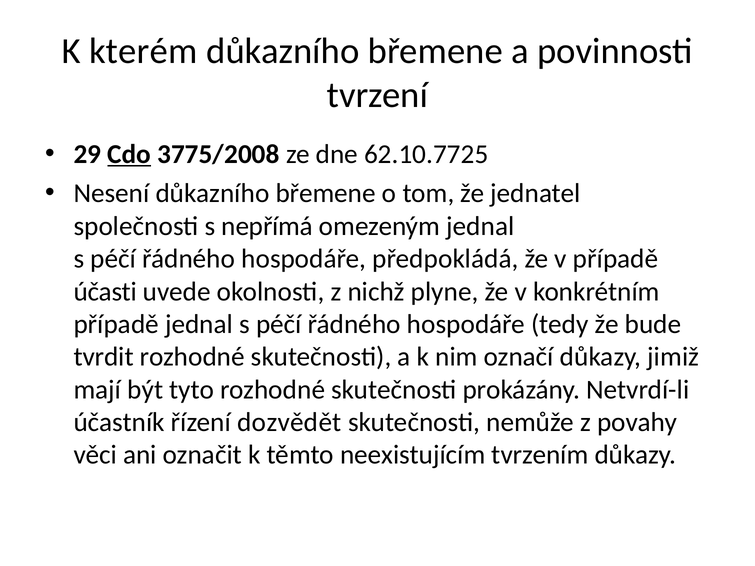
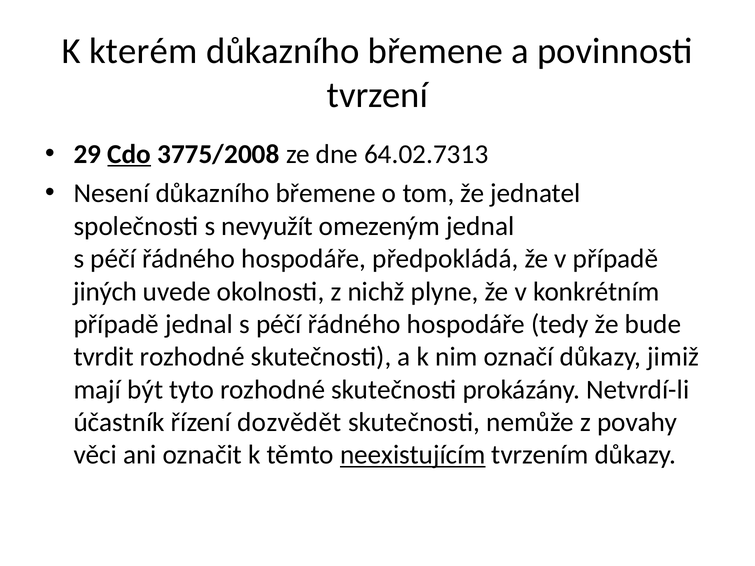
62.10.7725: 62.10.7725 -> 64.02.7313 (426, 154)
nepřímá: nepřímá -> nevyužít (267, 226)
účasti: účasti -> jiných (105, 292)
neexistujícím underline: none -> present (413, 455)
